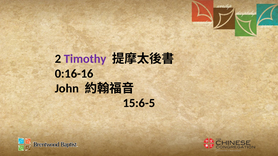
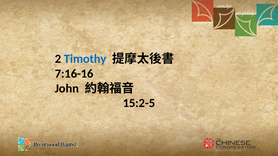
Timothy colour: purple -> blue (85, 59)
0:16-16: 0:16-16 -> 7:16-16 (74, 74)
15:6-5: 15:6-5 -> 15:2-5 (139, 103)
